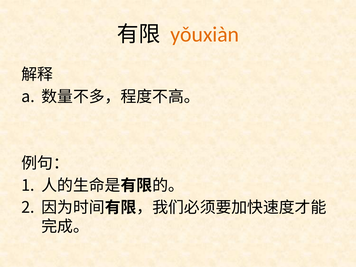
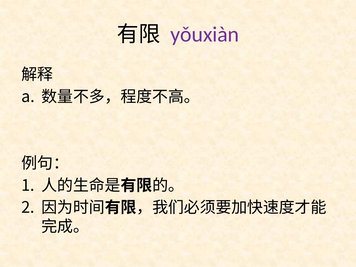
yǒuxiàn colour: orange -> purple (205, 34)
